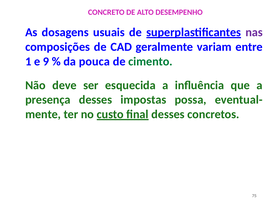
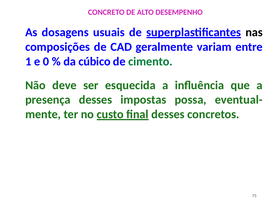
nas colour: purple -> black (254, 32)
9: 9 -> 0 (46, 61)
pouca: pouca -> cúbico (94, 61)
